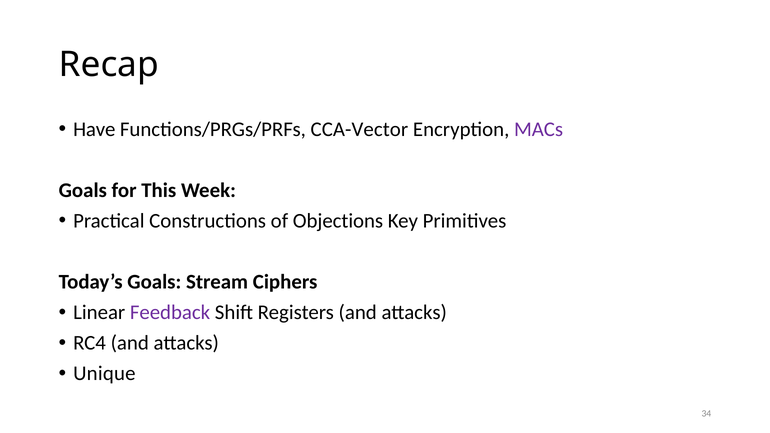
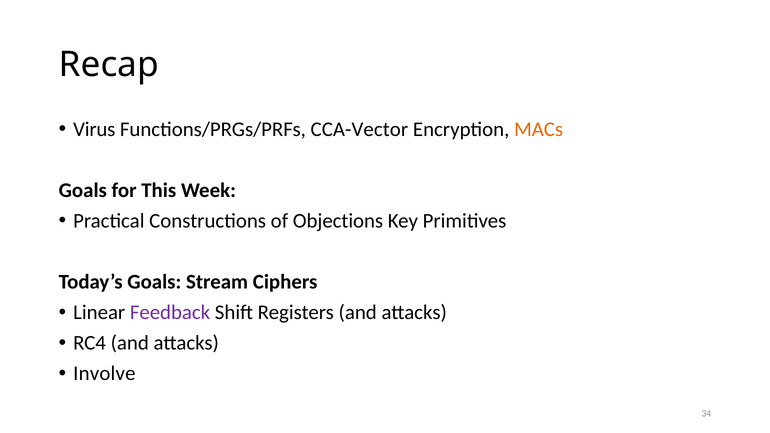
Have: Have -> Virus (94, 129)
MACs colour: purple -> orange (539, 129)
Unique: Unique -> Involve (104, 374)
